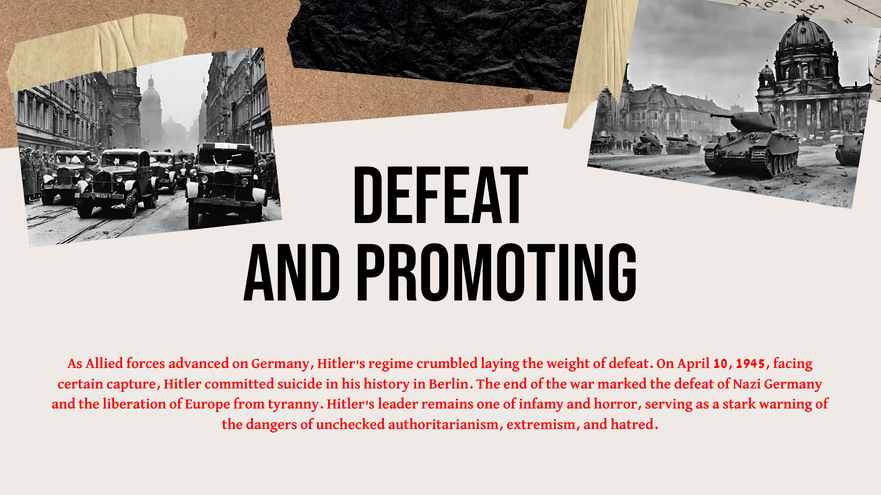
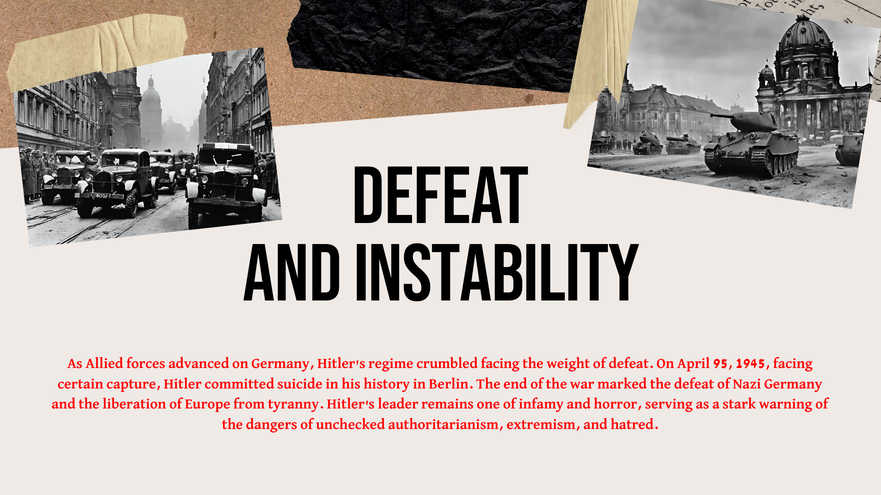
Promoting: Promoting -> Instability (497, 274)
crumbled laying: laying -> facing (500, 364)
10: 10 -> 95 (723, 364)
